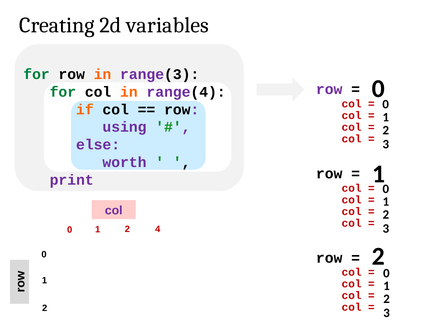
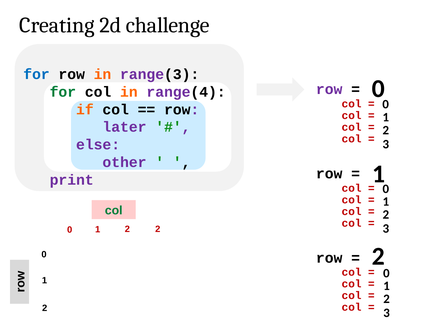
variables: variables -> challenge (168, 25)
for colour: green -> blue (36, 74)
using: using -> later (124, 127)
worth: worth -> other (124, 162)
col colour: purple -> green (114, 211)
2 4: 4 -> 2 (158, 229)
